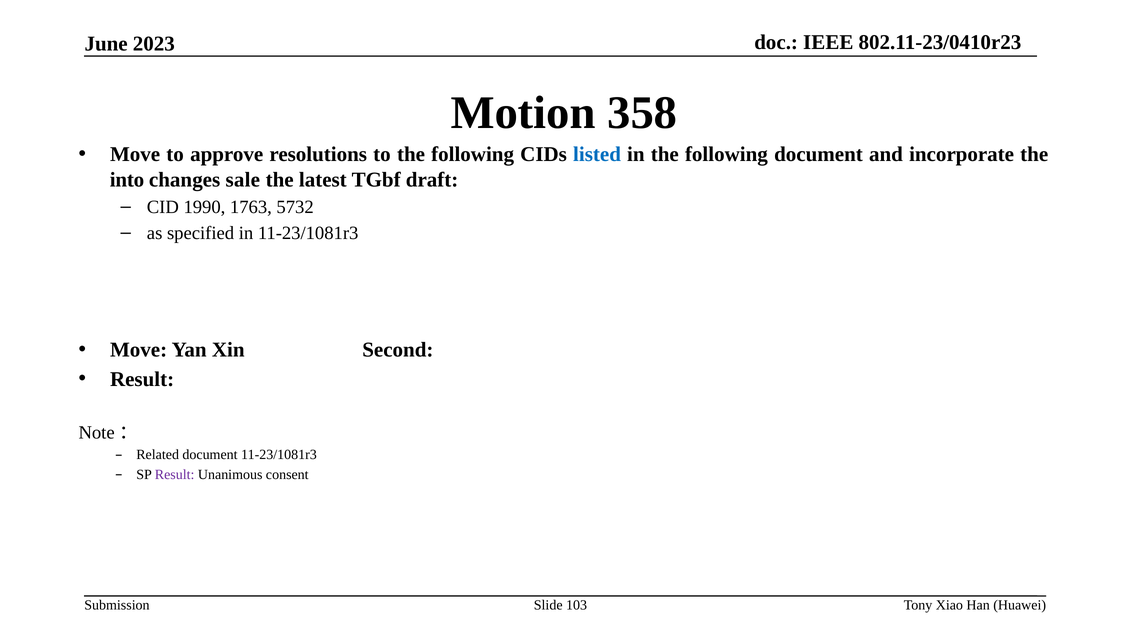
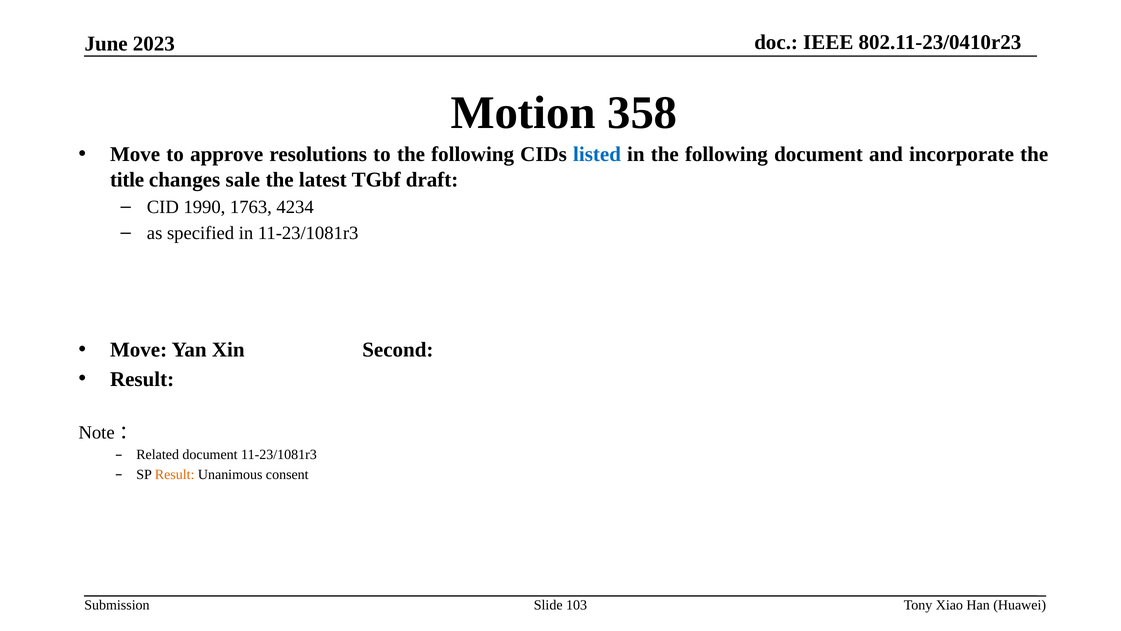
into: into -> title (127, 179)
5732: 5732 -> 4234 (295, 207)
Result colour: purple -> orange (175, 474)
